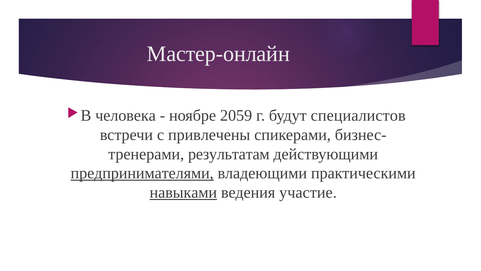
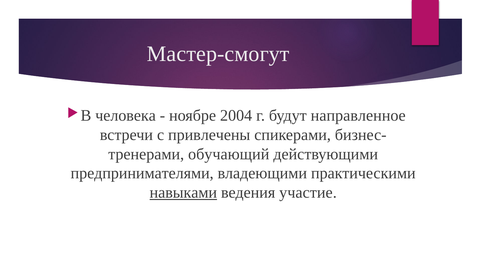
Мастер-онлайн: Мастер-онлайн -> Мастер-смогут (218, 54)
2059: 2059 -> 2004 (236, 115)
специалистов: специалистов -> направленное (358, 115)
результатам: результатам -> обучающий (229, 154)
предпринимателями underline: present -> none (142, 173)
